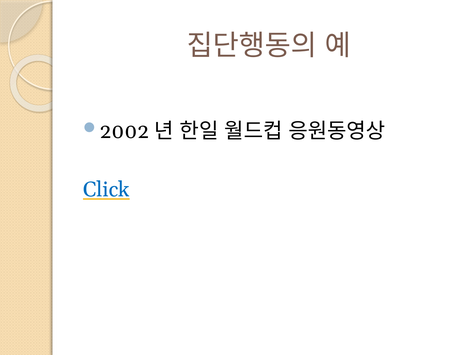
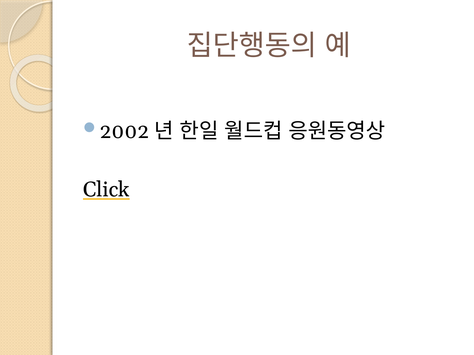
Click colour: blue -> black (106, 190)
